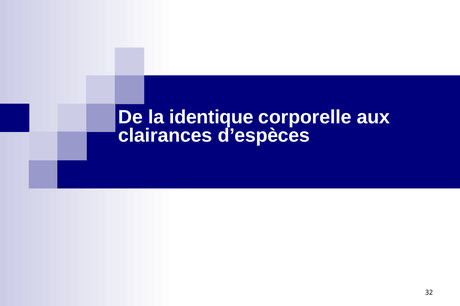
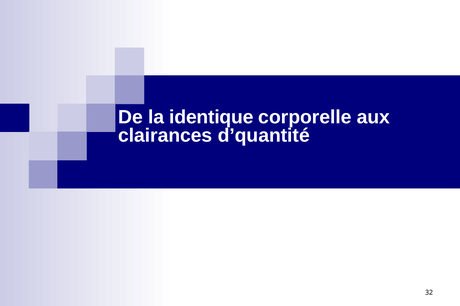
d’espèces: d’espèces -> d’quantité (264, 136)
